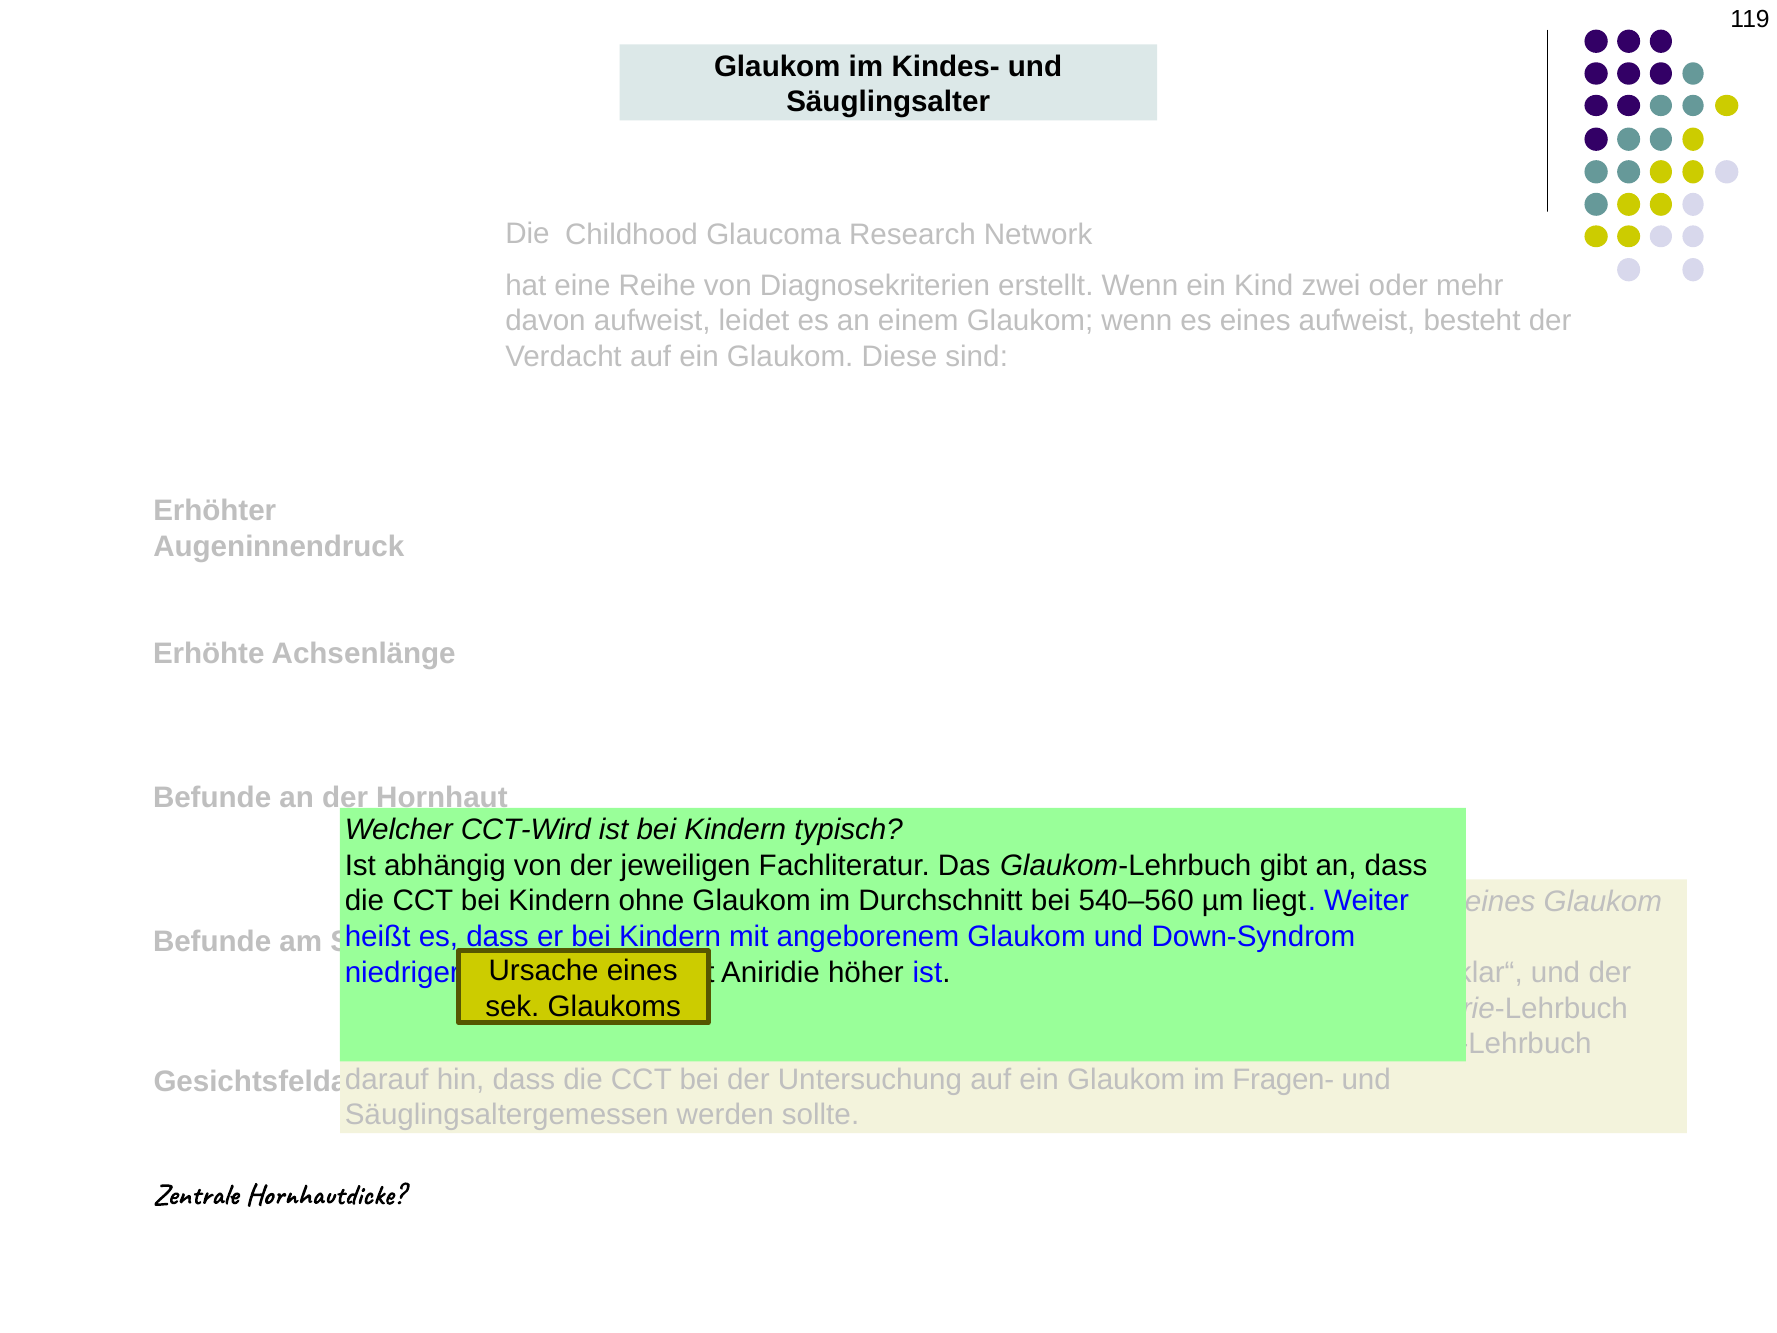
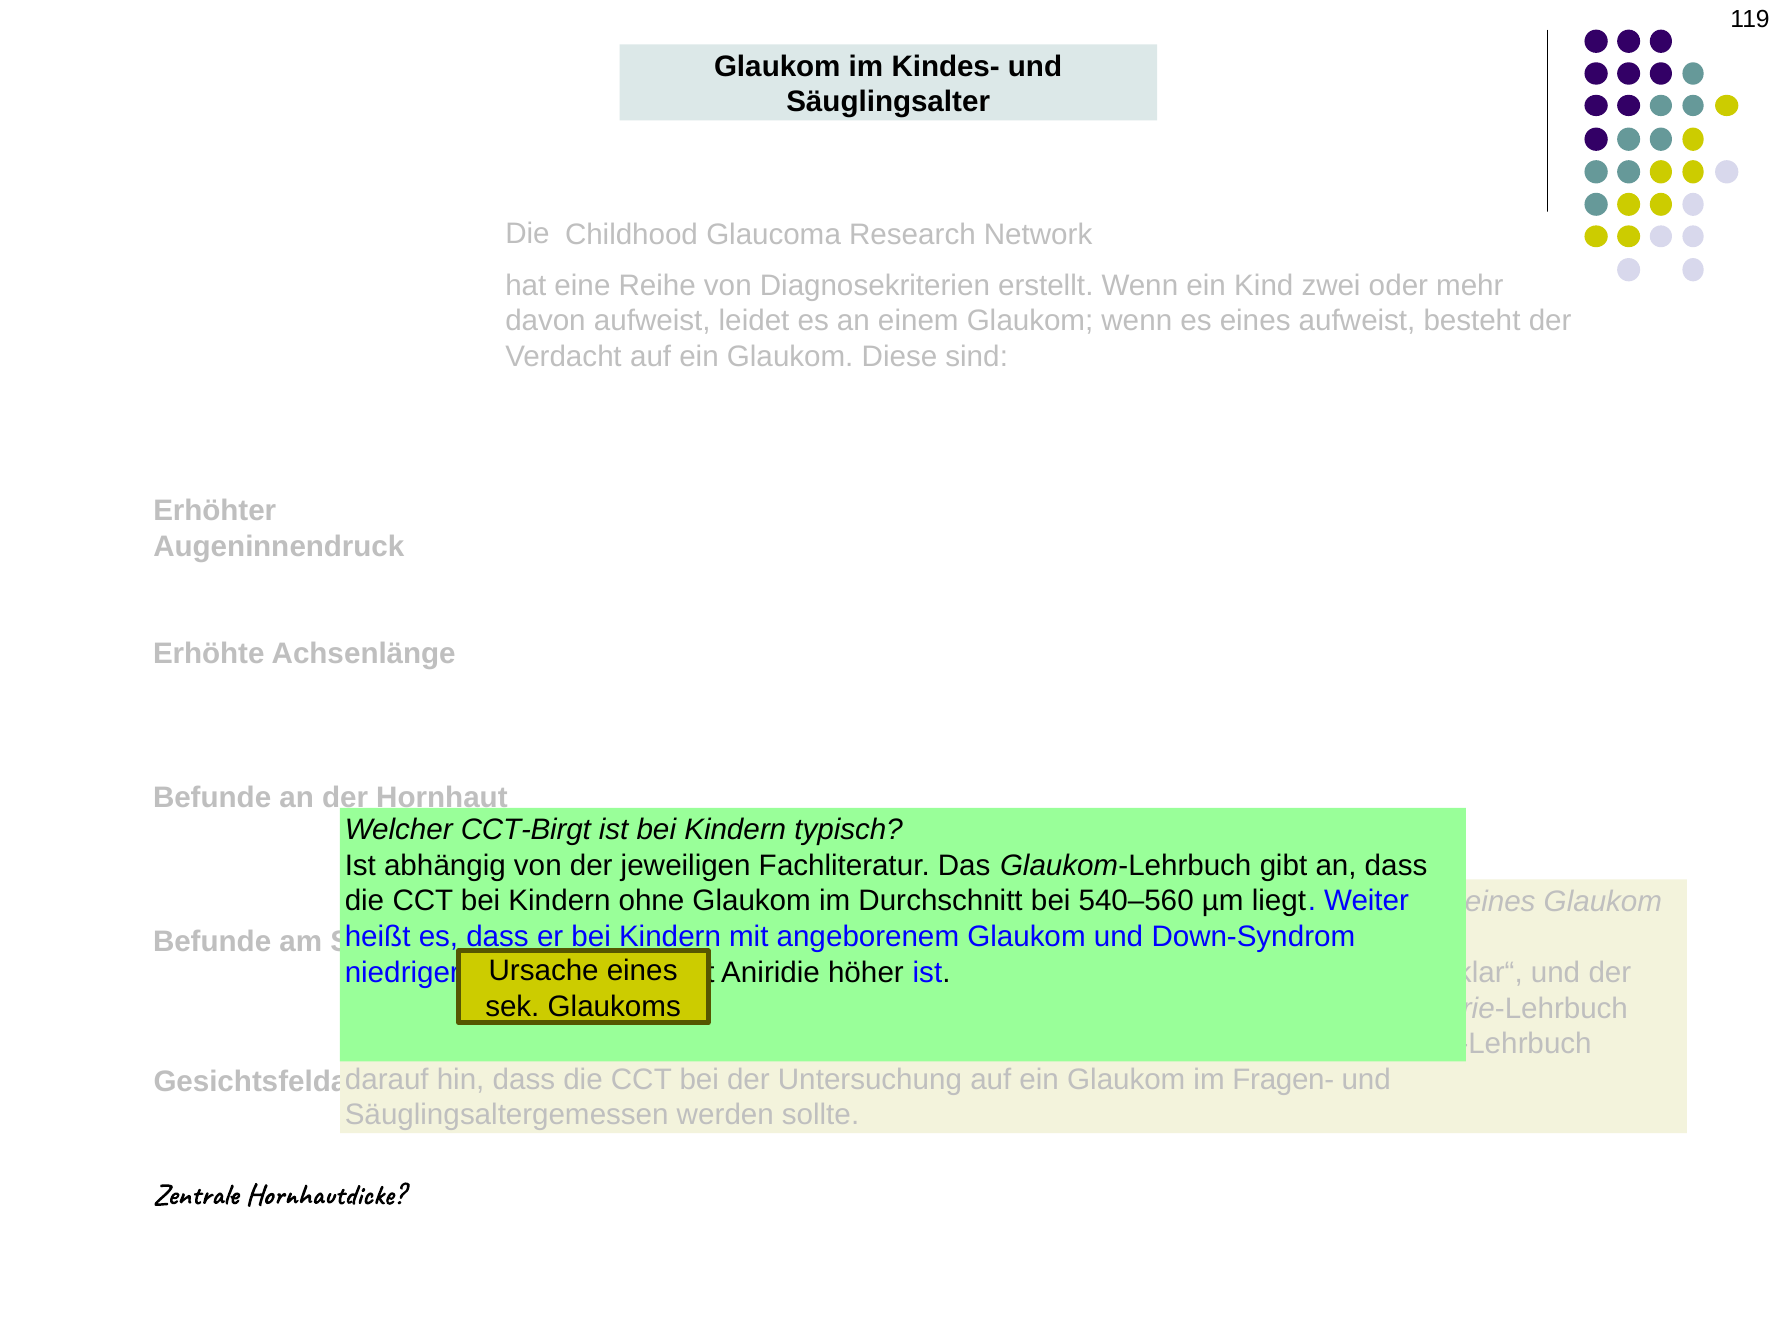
CCT-Wird: CCT-Wird -> CCT-Birgt (526, 830)
